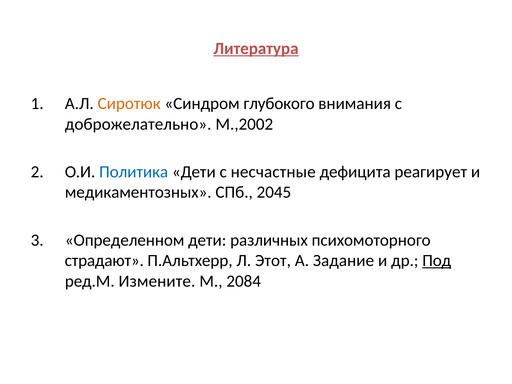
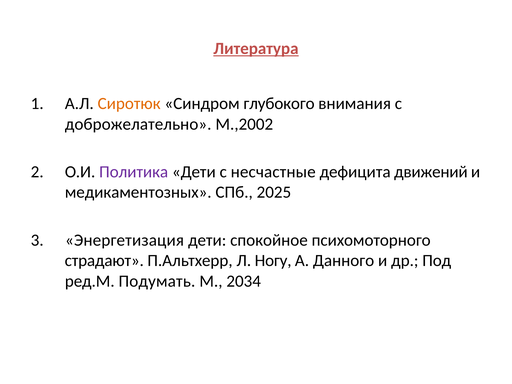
Политика colour: blue -> purple (134, 172)
реагирует: реагирует -> движений (431, 172)
2045: 2045 -> 2025 (274, 192)
Определенном: Определенном -> Энергетизация (125, 240)
различных: различных -> спокойное (269, 240)
Этот: Этот -> Ногу (273, 261)
Задание: Задание -> Данного (344, 261)
Под underline: present -> none (437, 261)
Измените: Измените -> Подумать (157, 281)
2084: 2084 -> 2034 (244, 281)
